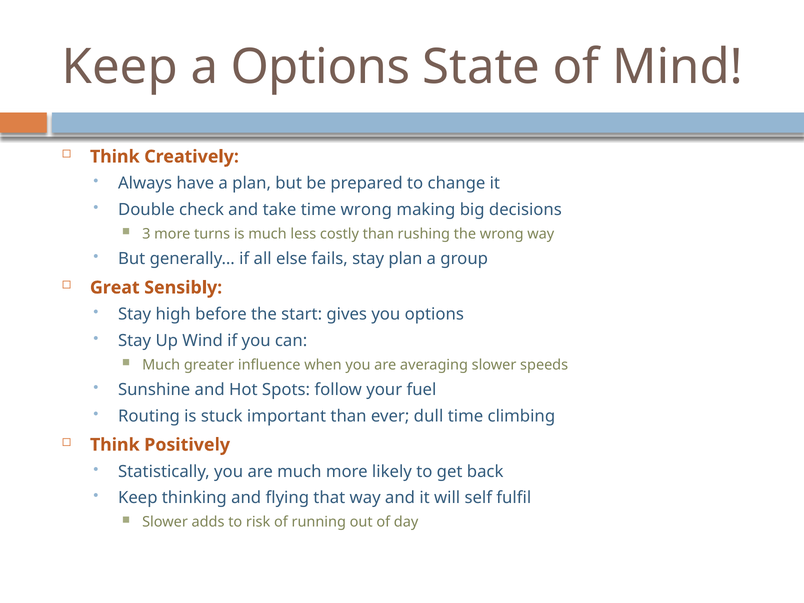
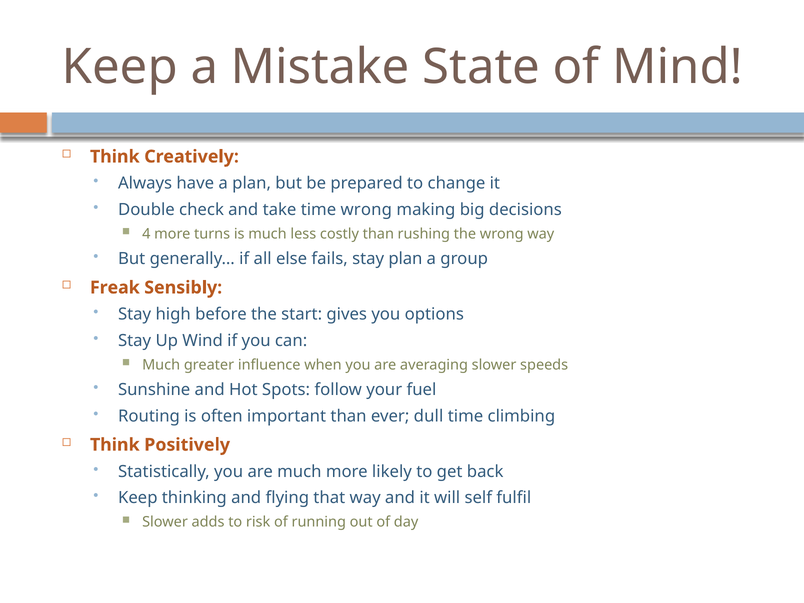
a Options: Options -> Mistake (320, 67)
3: 3 -> 4 (146, 234)
Great: Great -> Freak (115, 288)
stuck: stuck -> often (222, 416)
